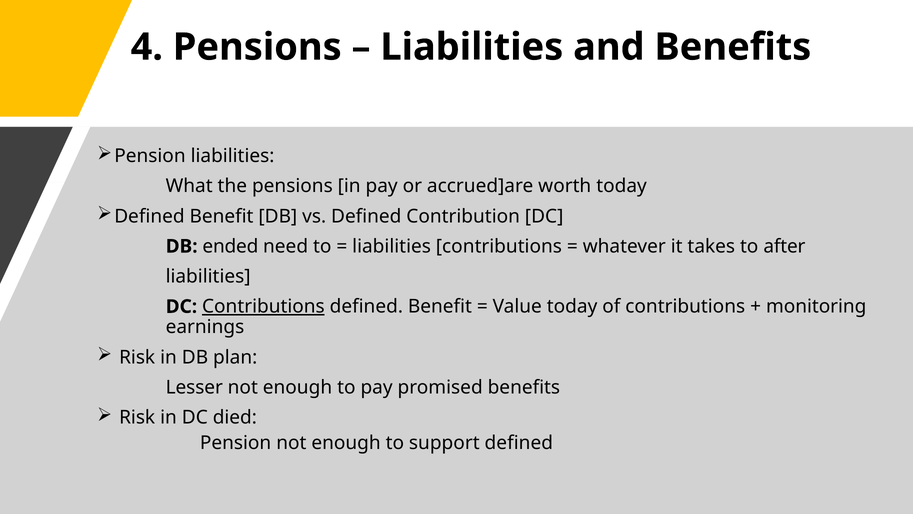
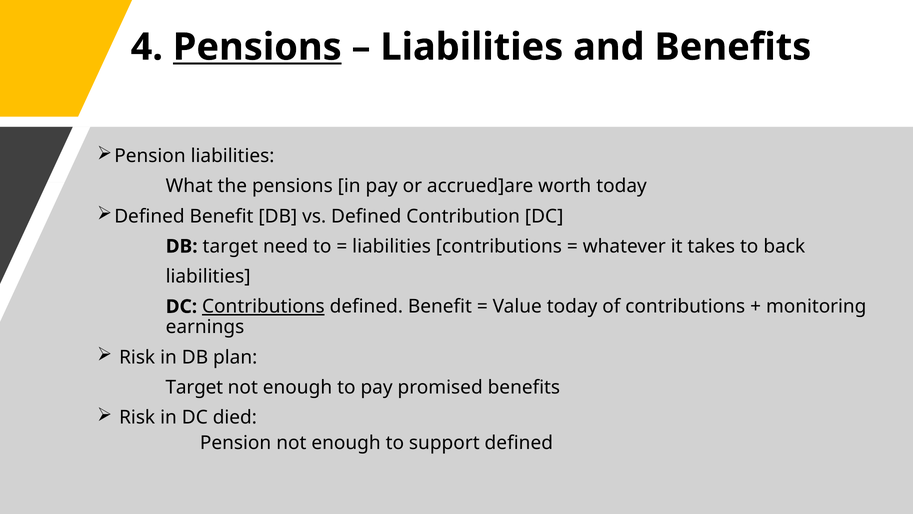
Pensions underline: none -> present (257, 47)
DB ended: ended -> target (230, 246)
after: after -> back (784, 246)
Lesser: Lesser -> Target (194, 387)
